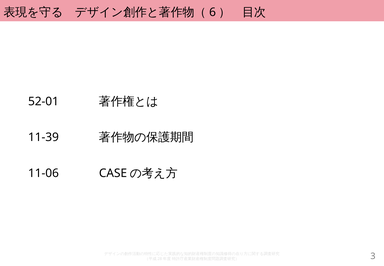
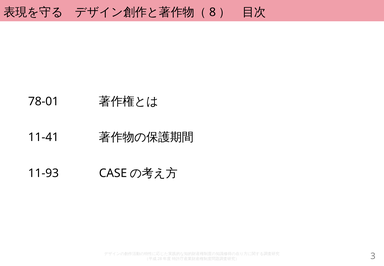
6: 6 -> 8 (213, 12)
52-01: 52-01 -> 78-01 (43, 101)
11-39: 11-39 -> 11-41 (43, 137)
11-06: 11-06 -> 11-93 (43, 173)
